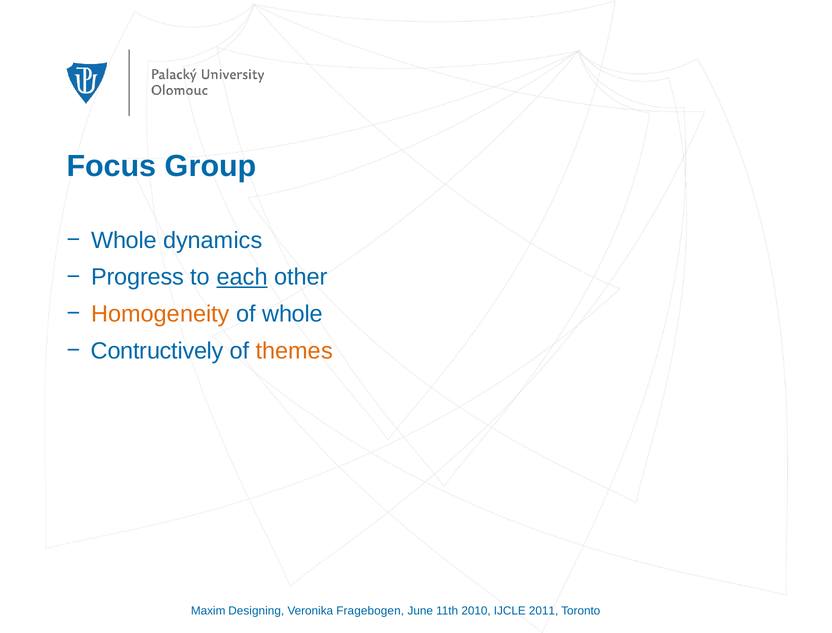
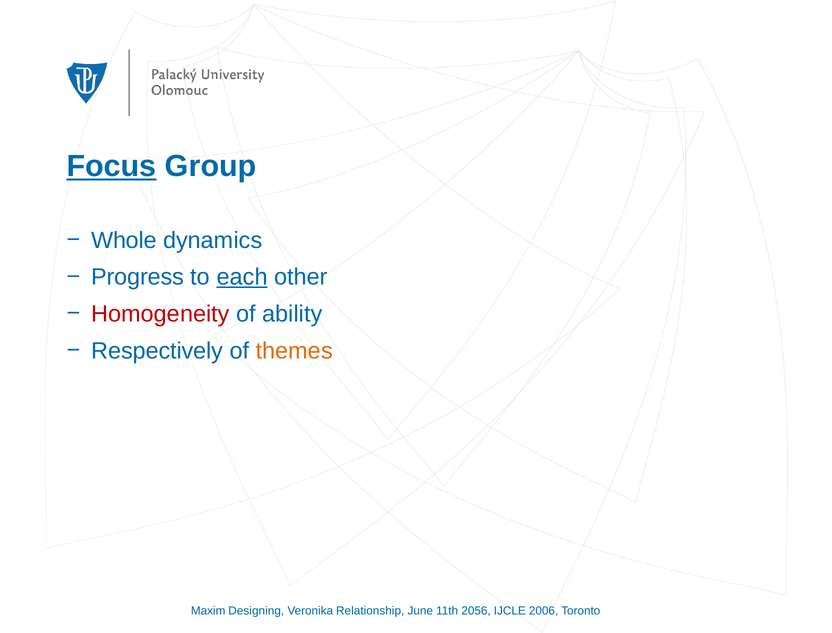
Focus underline: none -> present (111, 166)
Homogeneity colour: orange -> red (160, 314)
of whole: whole -> ability (292, 314)
Contructively: Contructively -> Respectively (157, 351)
Fragebogen: Fragebogen -> Relationship (370, 610)
2010: 2010 -> 2056 (476, 610)
2011: 2011 -> 2006 (544, 610)
